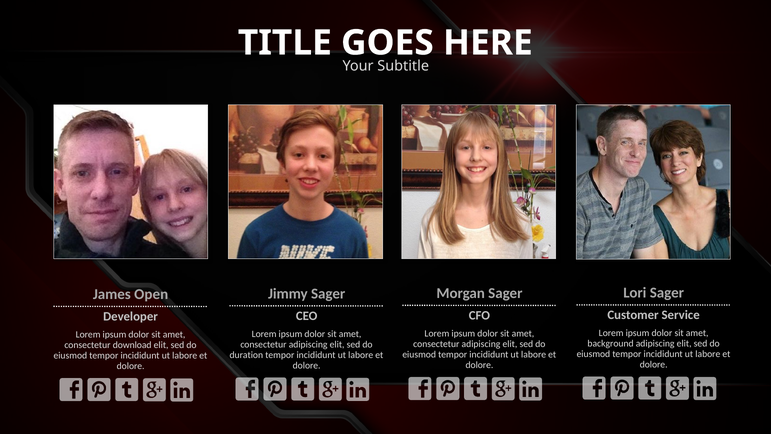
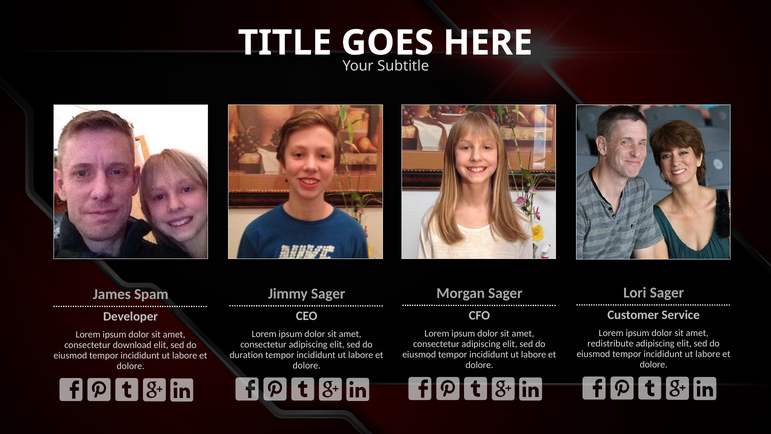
Open: Open -> Spam (151, 294)
background: background -> redistribute (611, 343)
